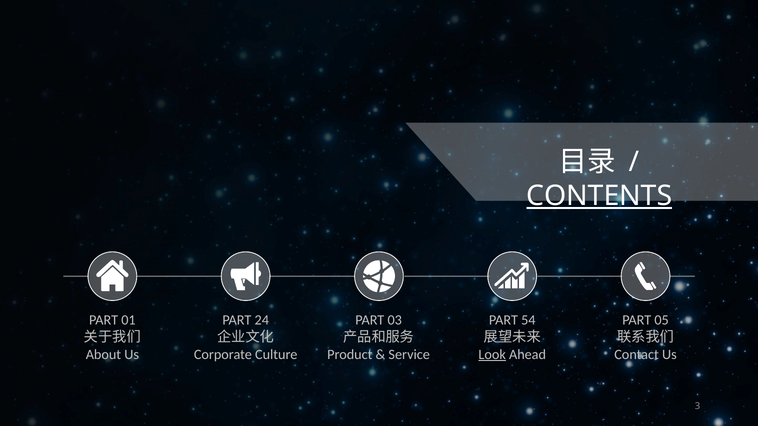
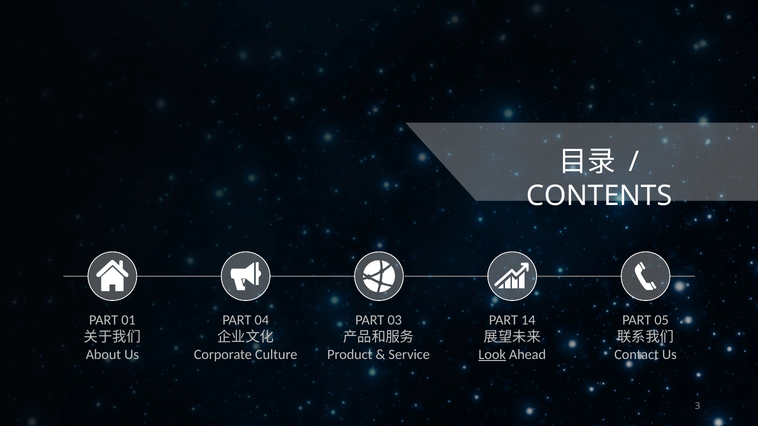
CONTENTS underline: present -> none (599, 196)
24: 24 -> 04 (262, 321)
54: 54 -> 14 (528, 321)
